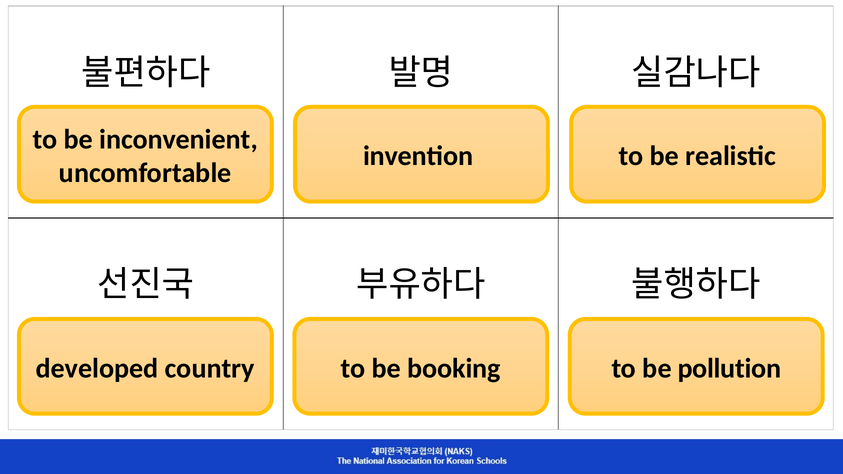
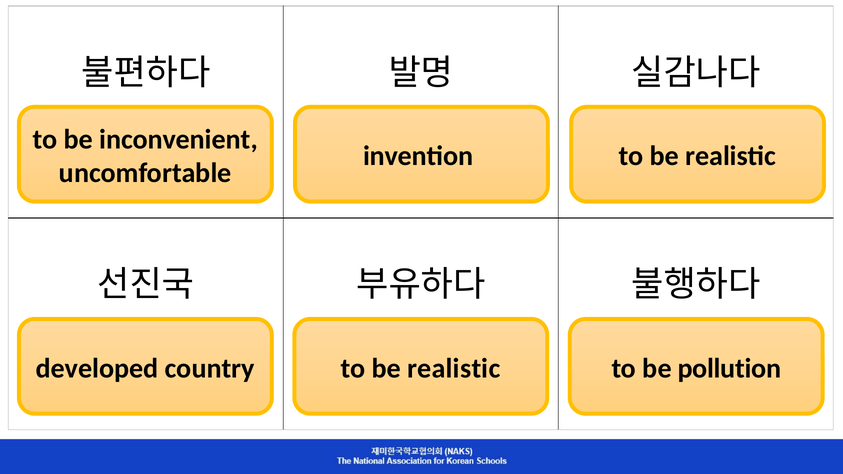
booking: booking -> realistic (454, 368)
